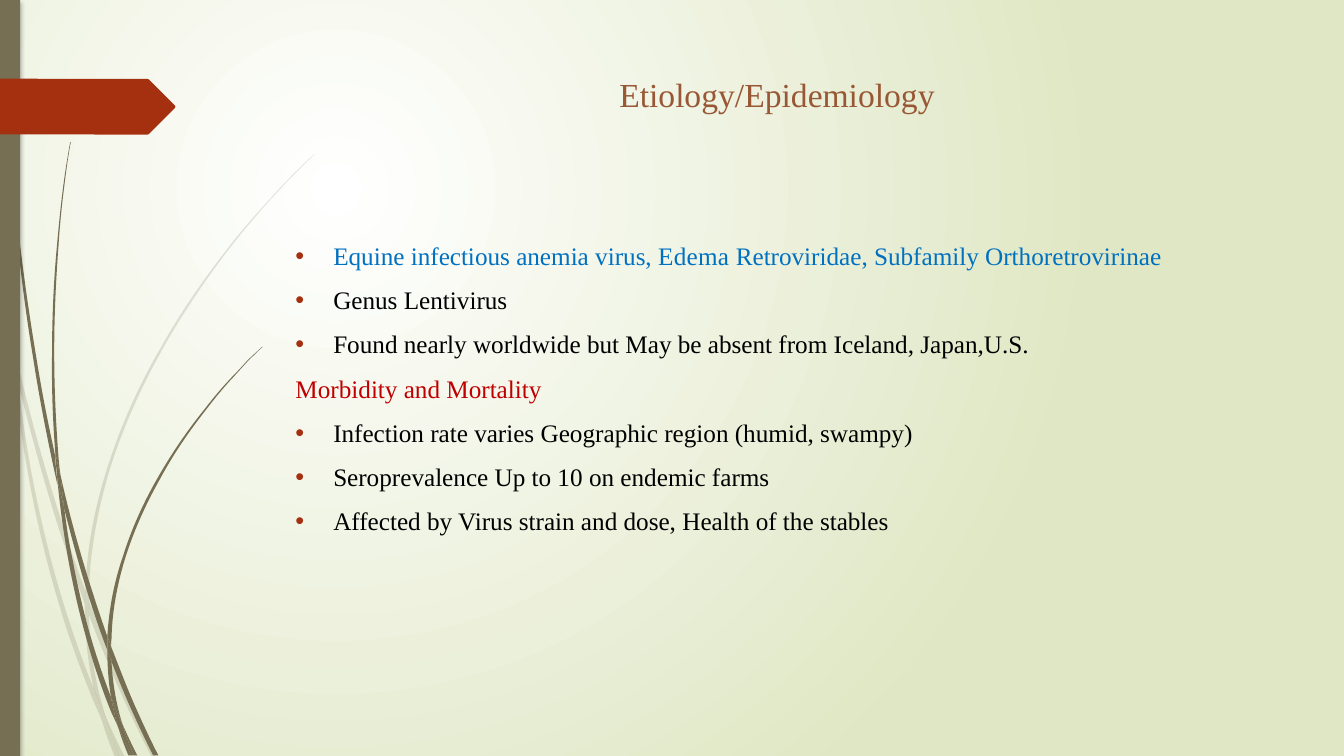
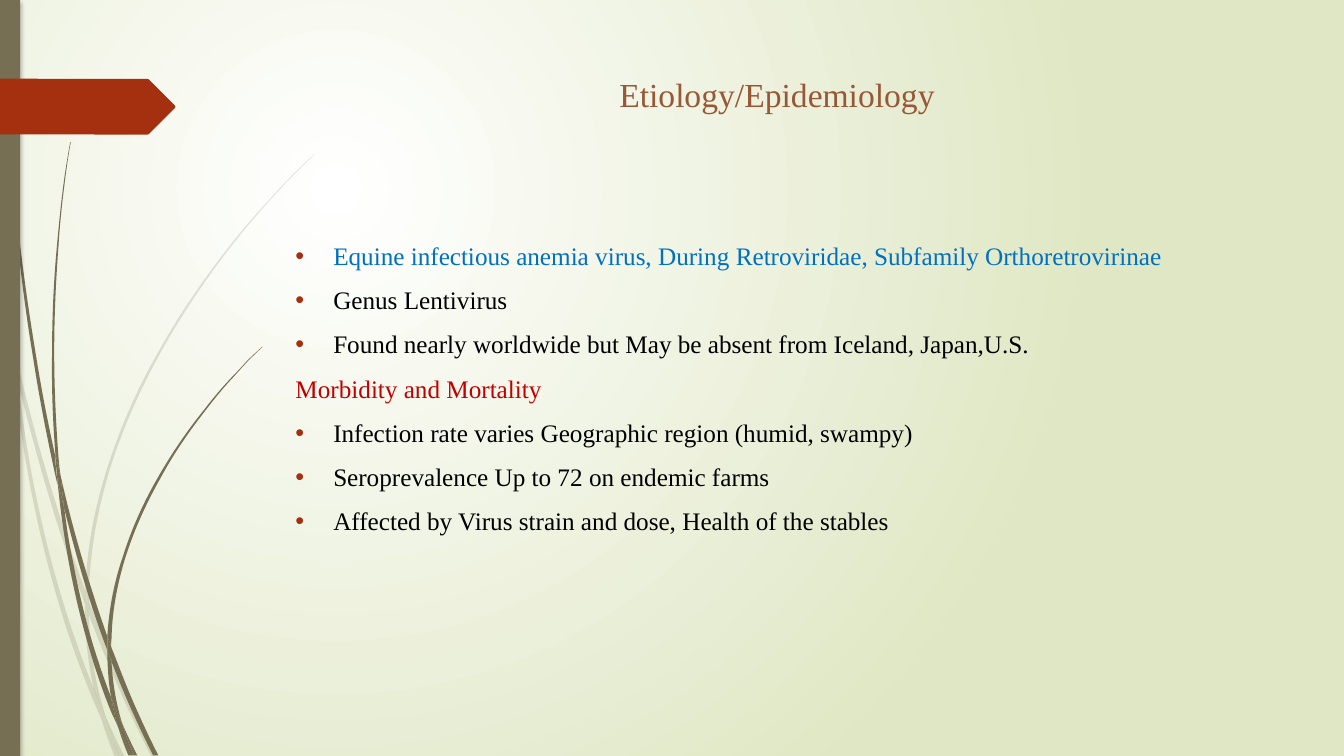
Edema: Edema -> During (694, 257)
10: 10 -> 72 (570, 478)
